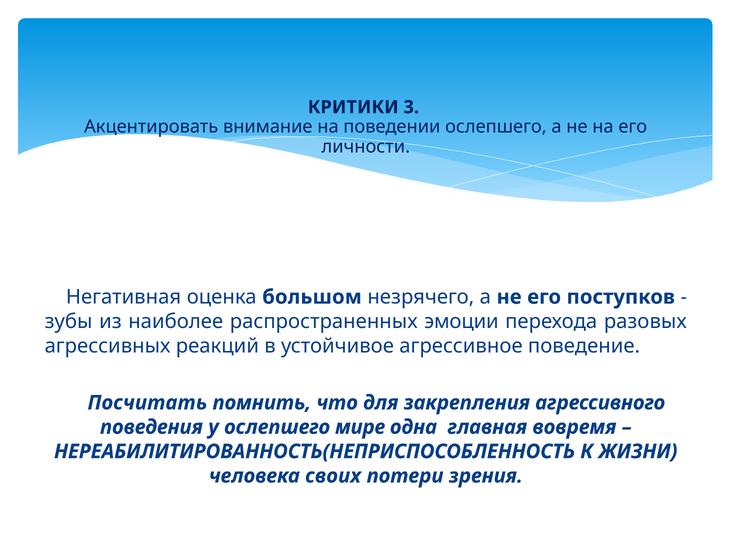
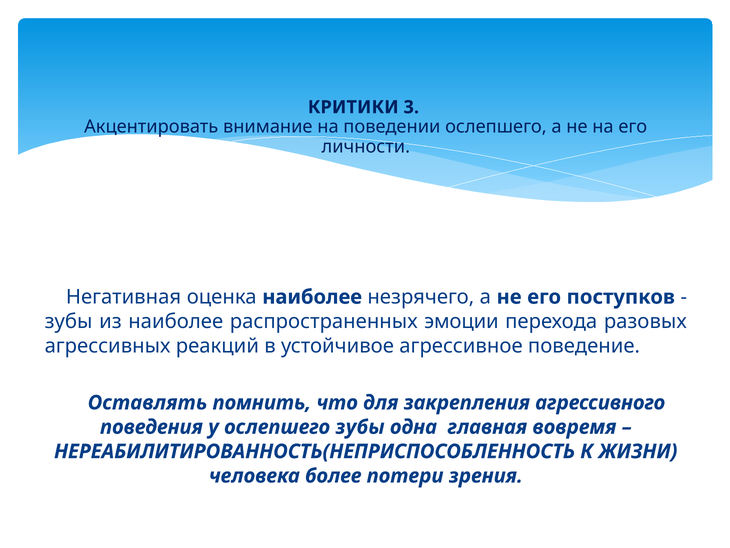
оценка большом: большом -> наиболее (312, 297)
Посчитать: Посчитать -> Оставлять (147, 402)
ослепшего мире: мире -> зубы (360, 427)
своих: своих -> более (333, 475)
